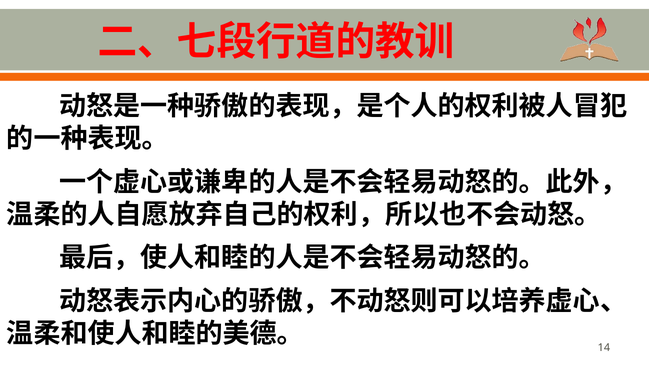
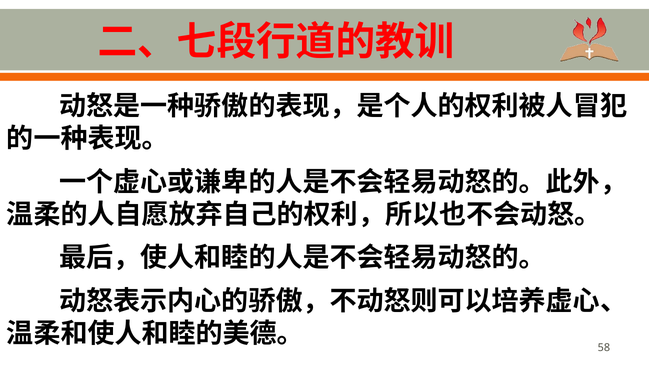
14: 14 -> 58 (604, 348)
